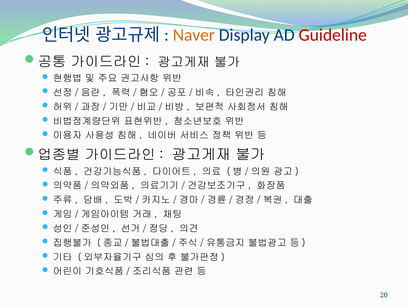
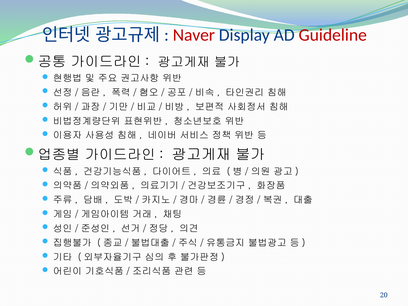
Naver colour: orange -> red (194, 35)
